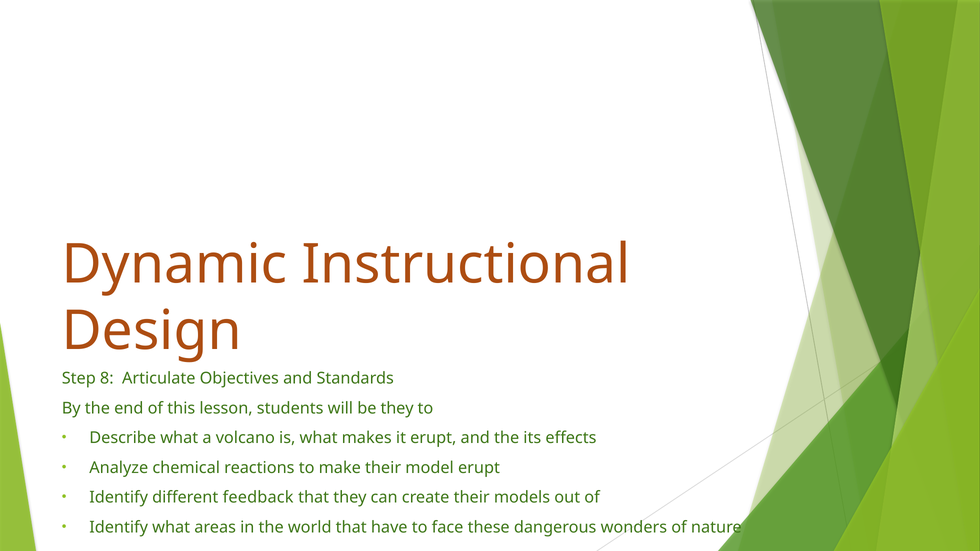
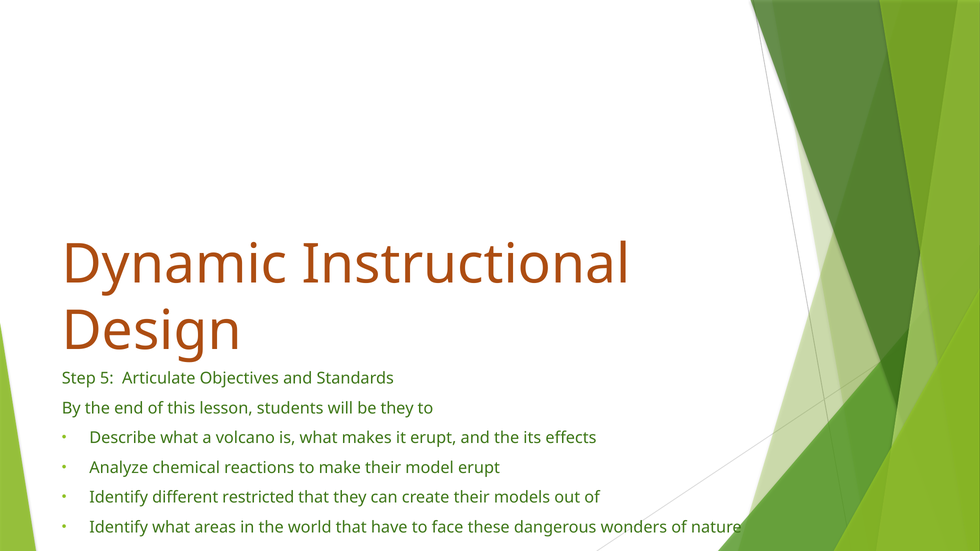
8: 8 -> 5 (107, 379)
feedback: feedback -> restricted (258, 498)
